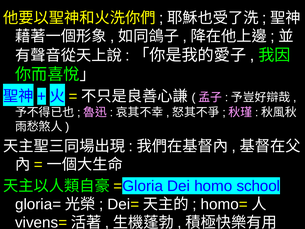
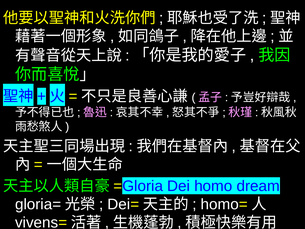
school: school -> dream (258, 186)
